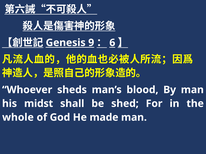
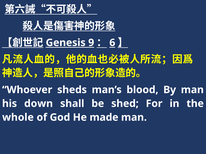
midst: midst -> down (39, 104)
